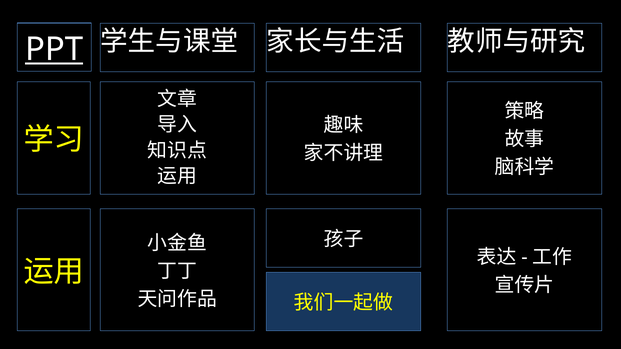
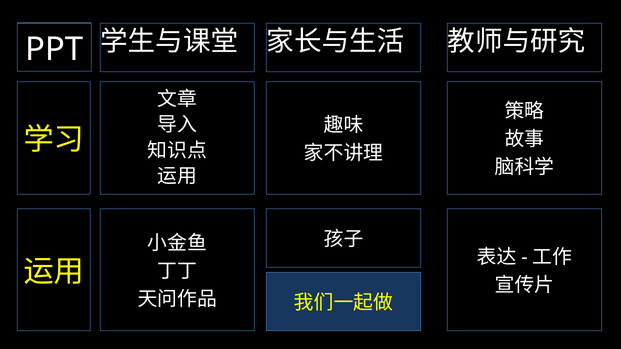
PPT underline: present -> none (54, 50)
